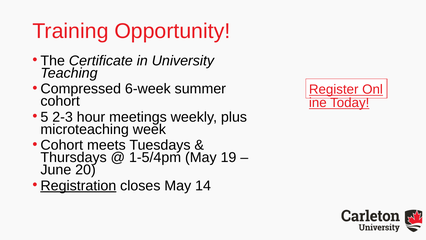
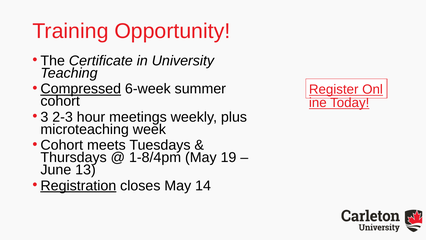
Compressed underline: none -> present (81, 89)
5: 5 -> 3 (44, 117)
1-5/4pm: 1-5/4pm -> 1-8/4pm (155, 157)
20: 20 -> 13 (85, 170)
